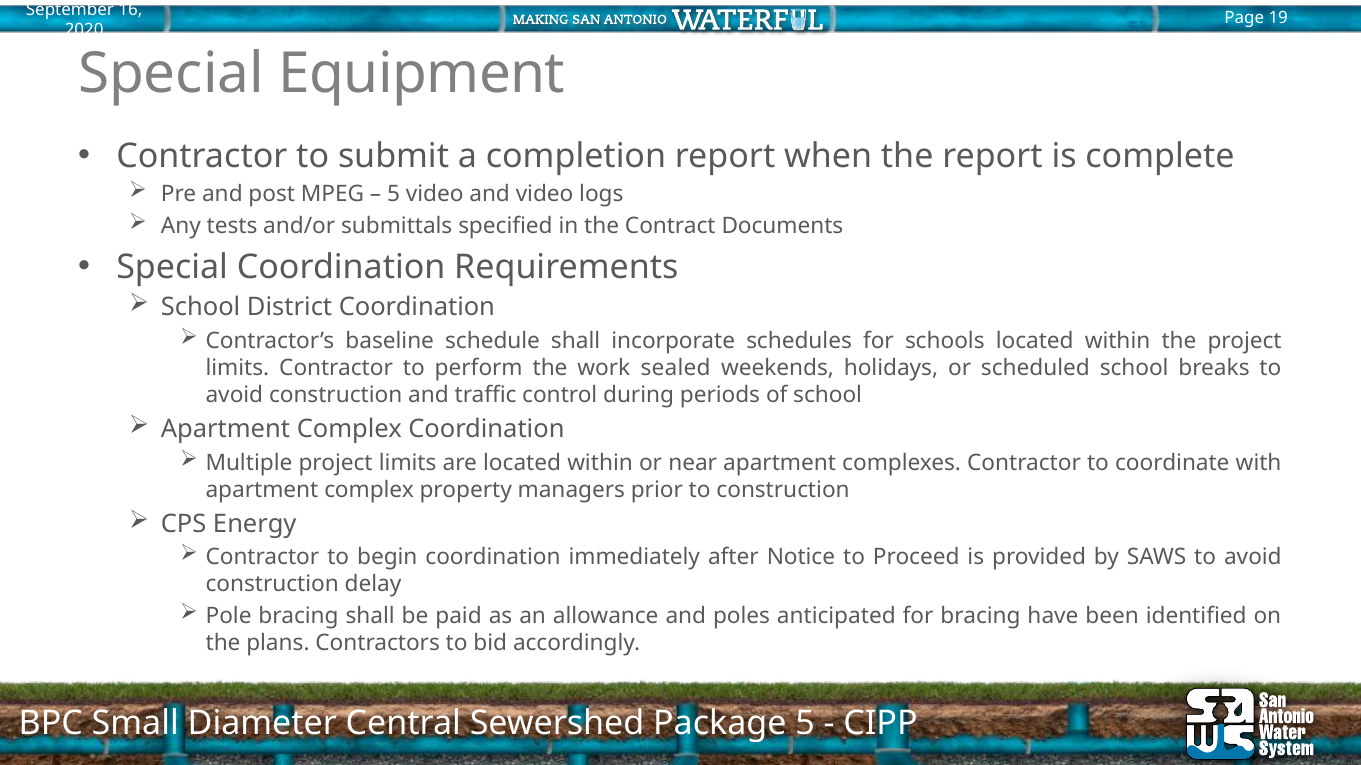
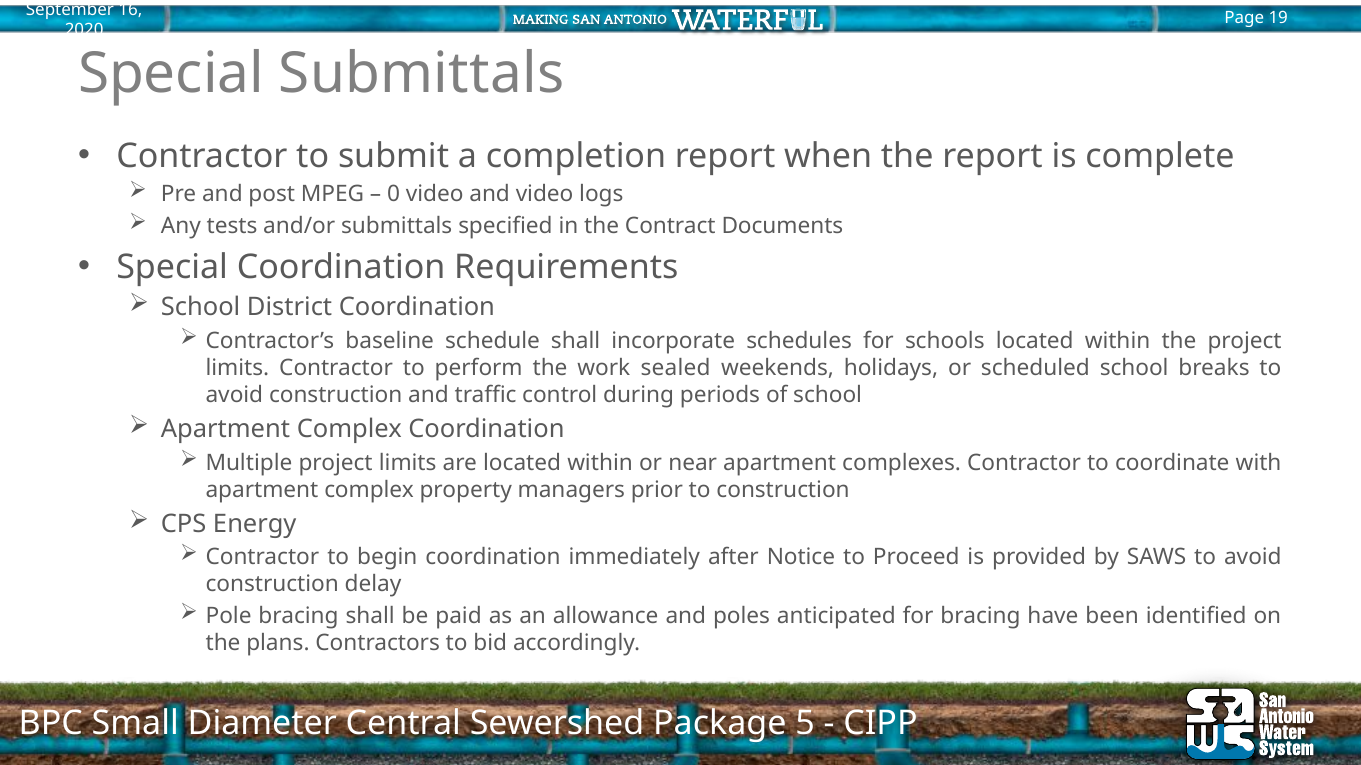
Special Equipment: Equipment -> Submittals (422, 74)
5: 5 -> 0 (394, 194)
